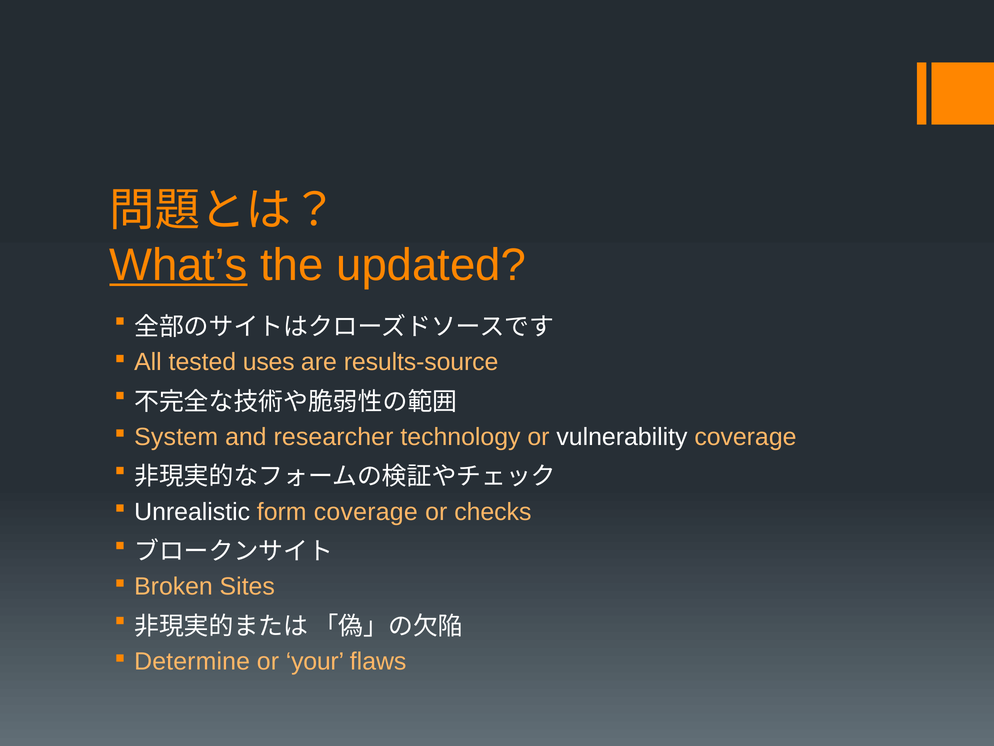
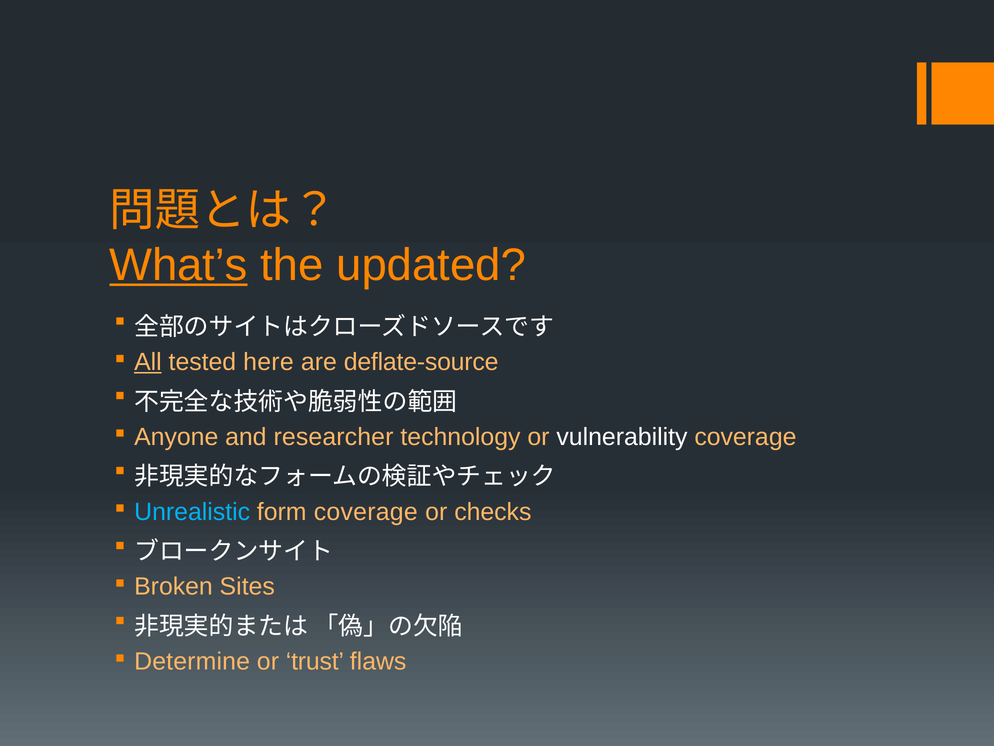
All underline: none -> present (148, 362)
uses: uses -> here (268, 362)
results-source: results-source -> deflate-source (421, 362)
System: System -> Anyone (176, 437)
Unrealistic colour: white -> light blue (192, 512)
your: your -> trust (315, 661)
